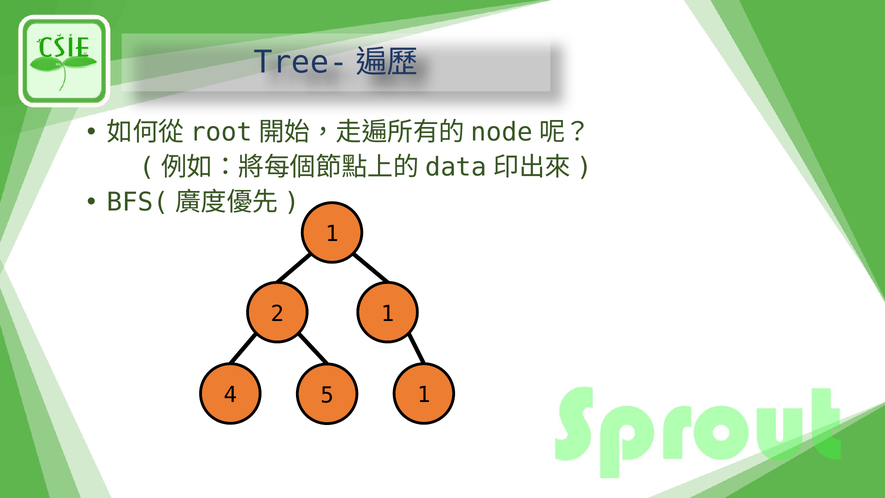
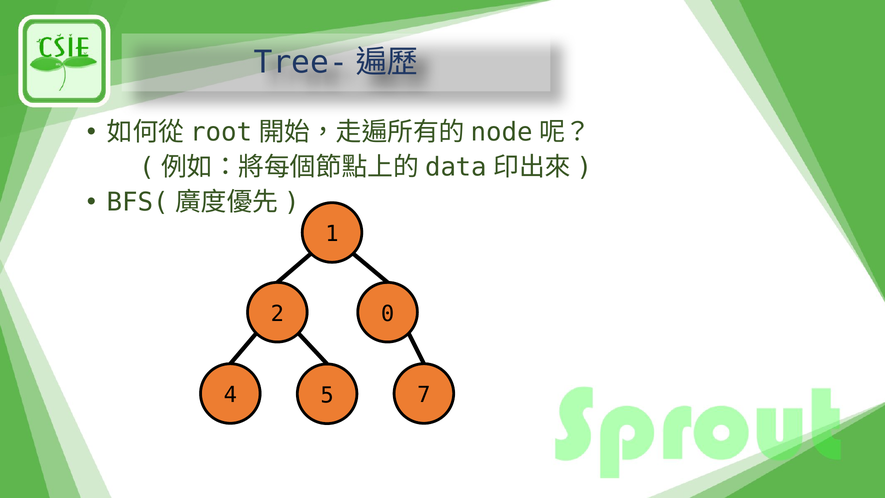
2 1: 1 -> 0 (388, 314)
5 1: 1 -> 7 (424, 395)
